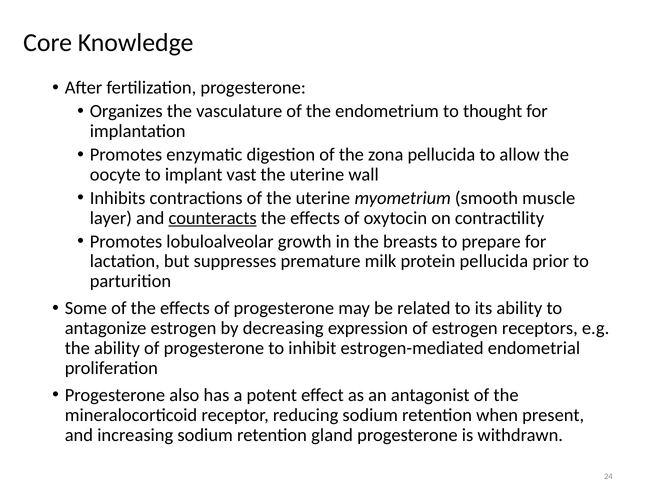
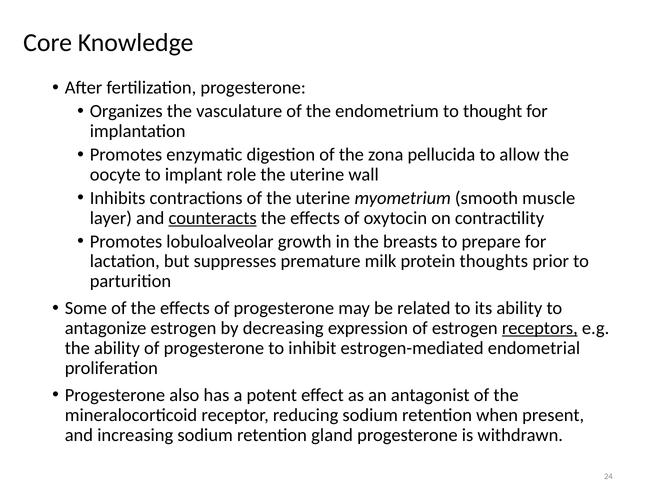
vast: vast -> role (241, 175)
protein pellucida: pellucida -> thoughts (494, 261)
receptors underline: none -> present (540, 328)
